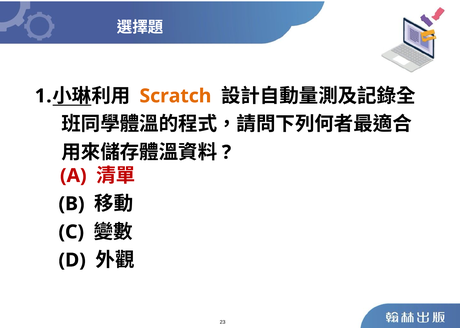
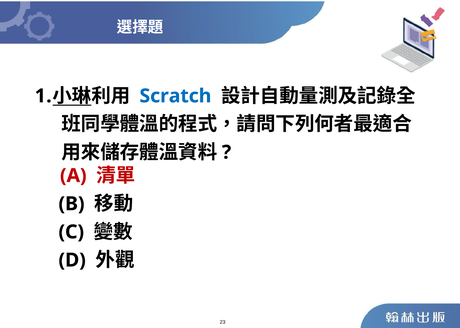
Scratch colour: orange -> blue (175, 96)
